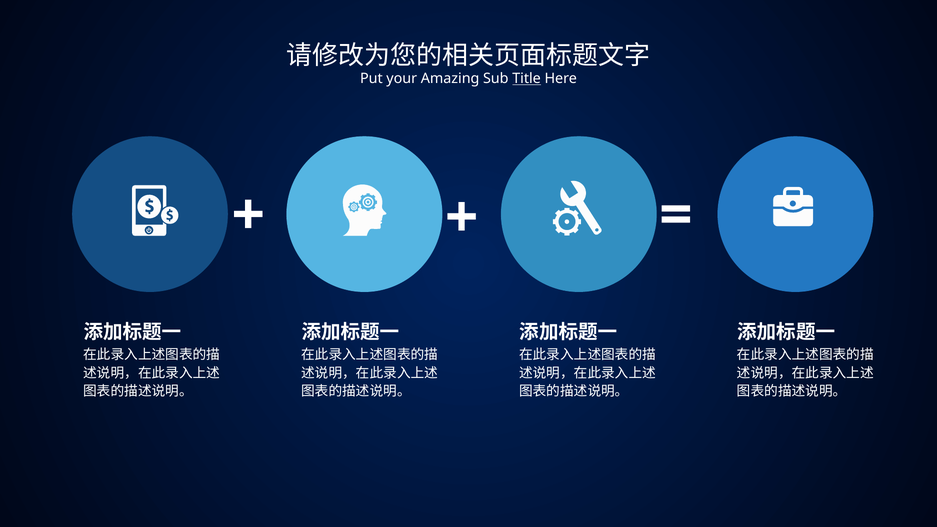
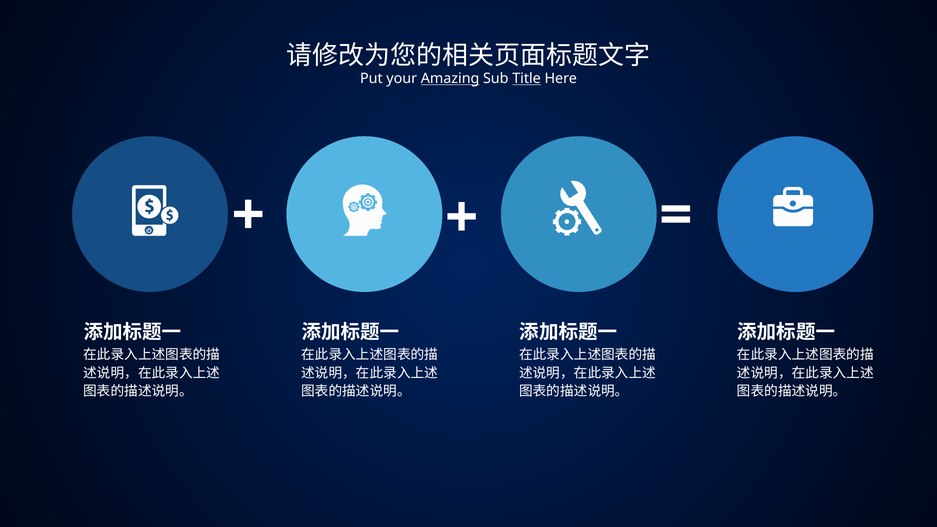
Amazing underline: none -> present (450, 79)
